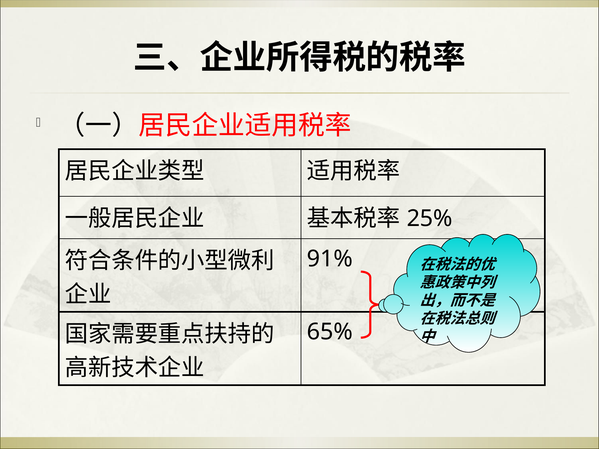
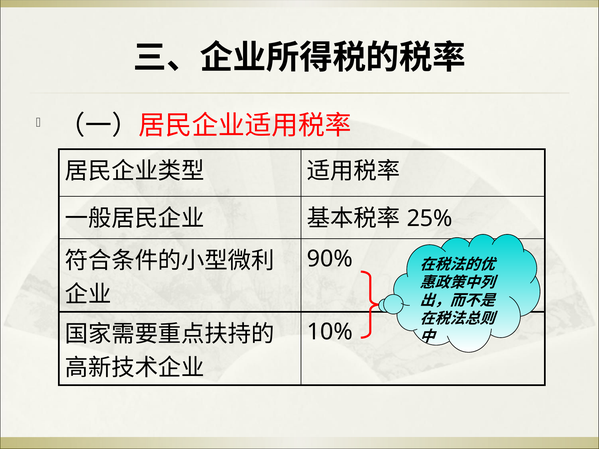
91%: 91% -> 90% (330, 259)
65%: 65% -> 10% (330, 332)
